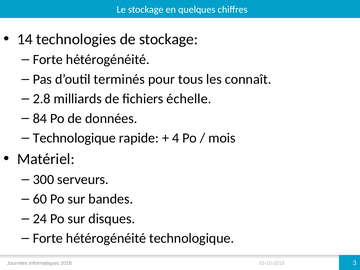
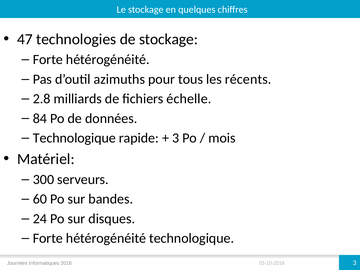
14: 14 -> 47 (25, 39)
terminés: terminés -> azimuths (119, 79)
connaît: connaît -> récents (248, 79)
4: 4 -> 3 (176, 138)
